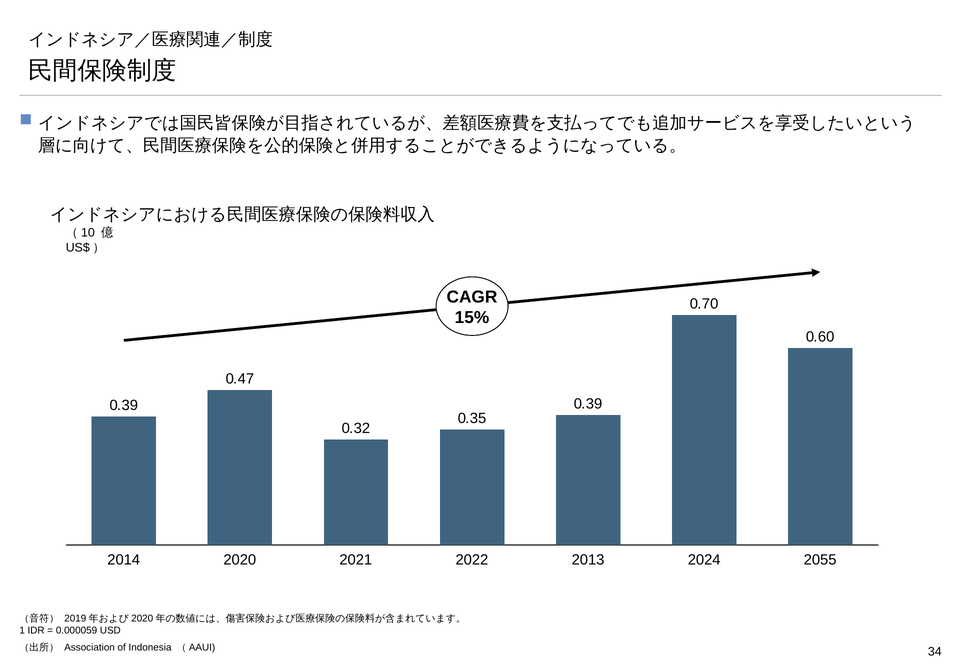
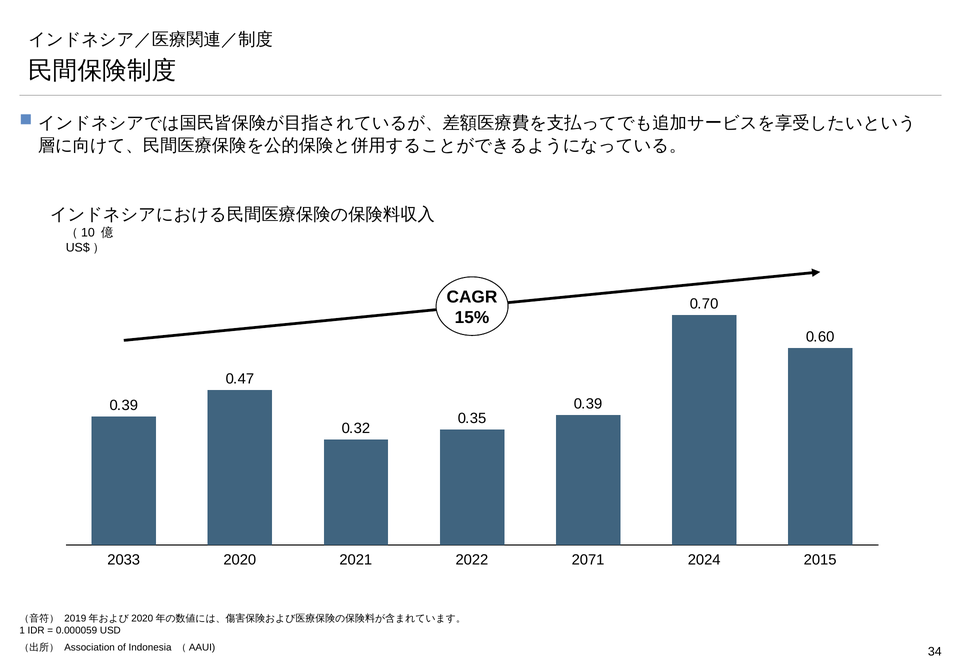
2014: 2014 -> 2033 (124, 559)
2013: 2013 -> 2071 (588, 559)
2055: 2055 -> 2015 (820, 559)
